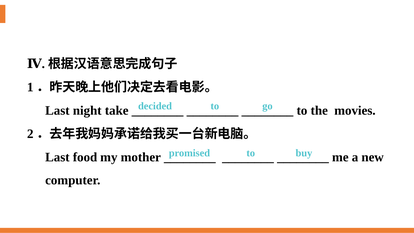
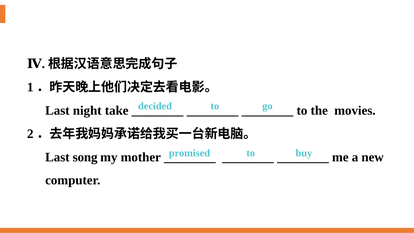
food: food -> song (85, 157)
